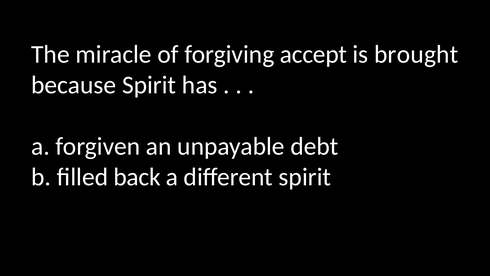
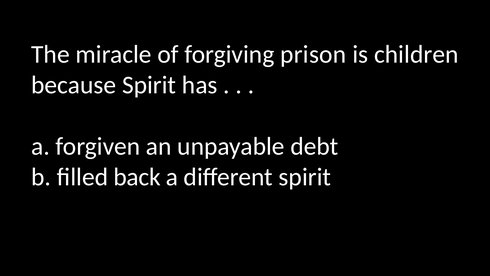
accept: accept -> prison (313, 54)
brought: brought -> children (416, 54)
